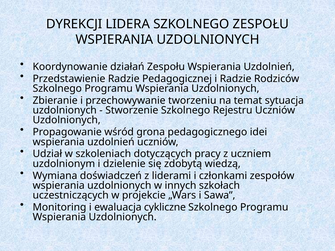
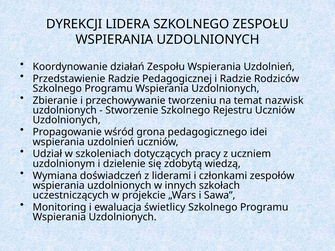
sytuacja: sytuacja -> nazwisk (284, 101)
cykliczne: cykliczne -> świetlicy (165, 207)
